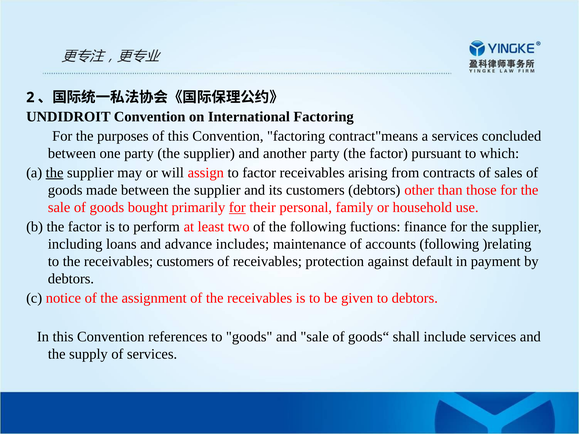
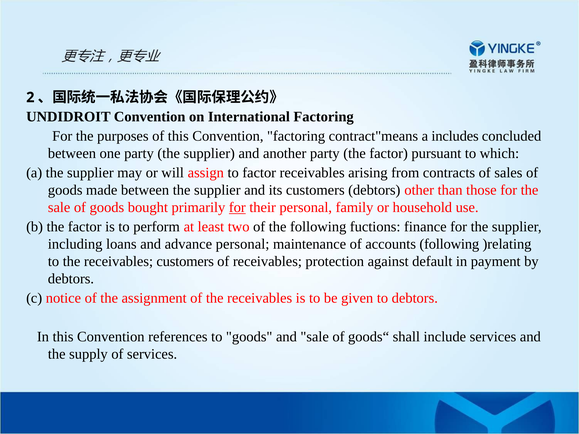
a services: services -> includes (455, 136)
the underline: present -> none (55, 173)
advance includes: includes -> personal (243, 244)
